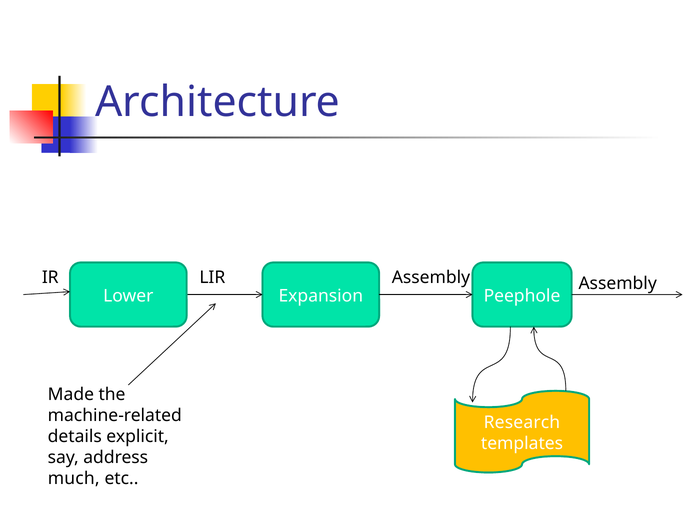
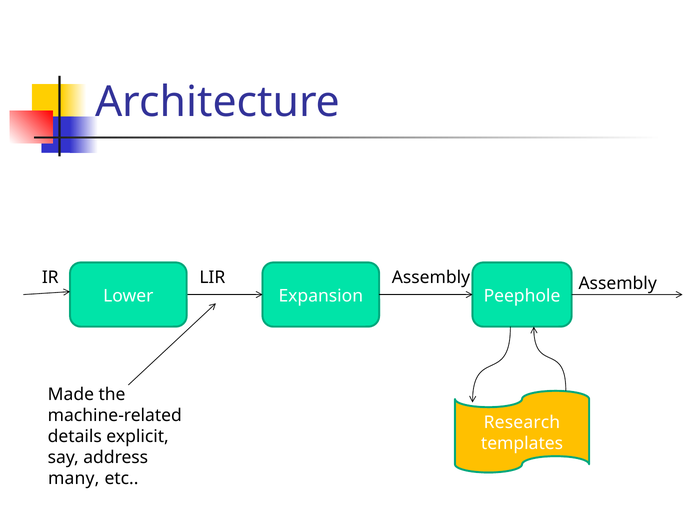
much: much -> many (74, 478)
